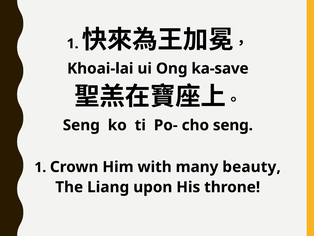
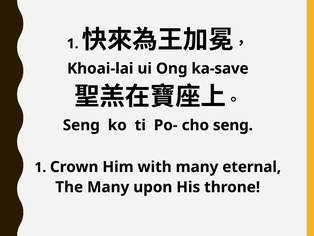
beauty: beauty -> eternal (252, 167)
The Liang: Liang -> Many (108, 187)
